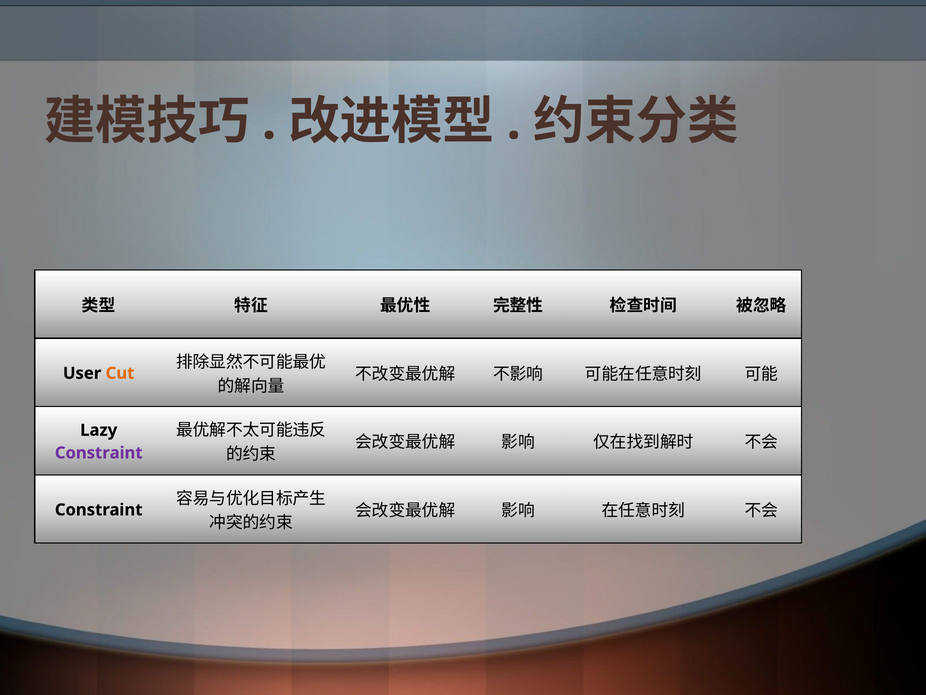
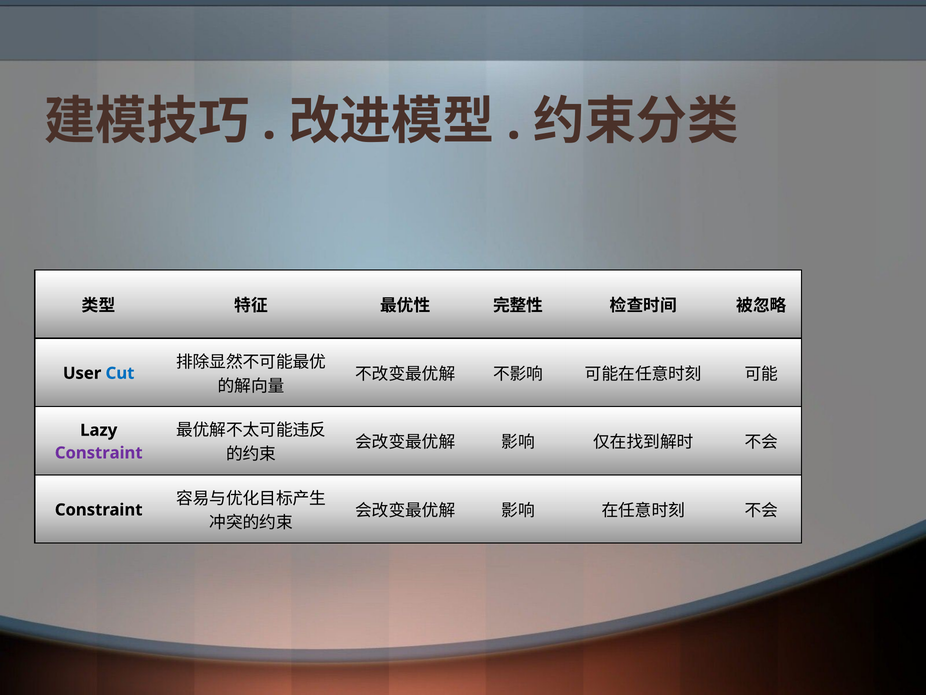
Cut colour: orange -> blue (120, 373)
